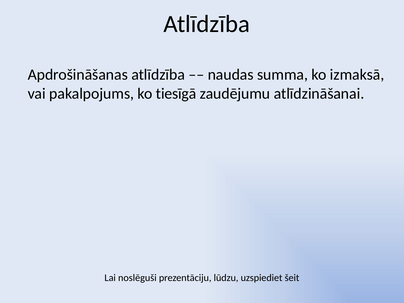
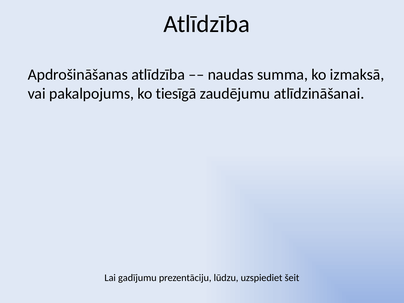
noslēguši: noslēguši -> gadījumu (137, 278)
